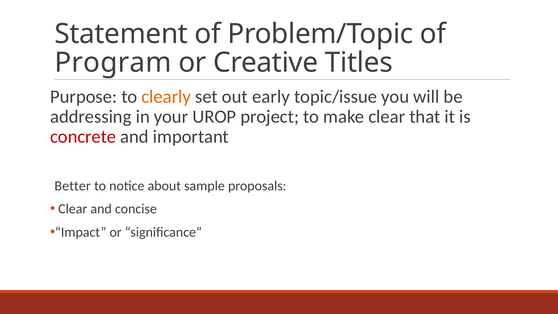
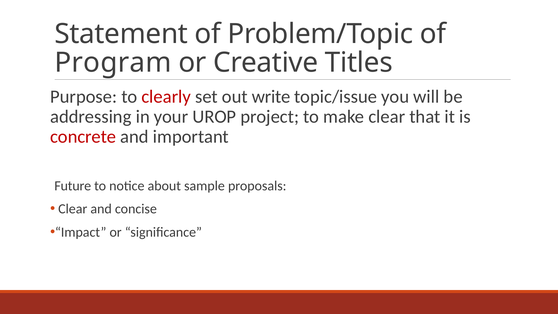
clearly colour: orange -> red (166, 97)
early: early -> write (271, 97)
Better: Better -> Future (73, 186)
